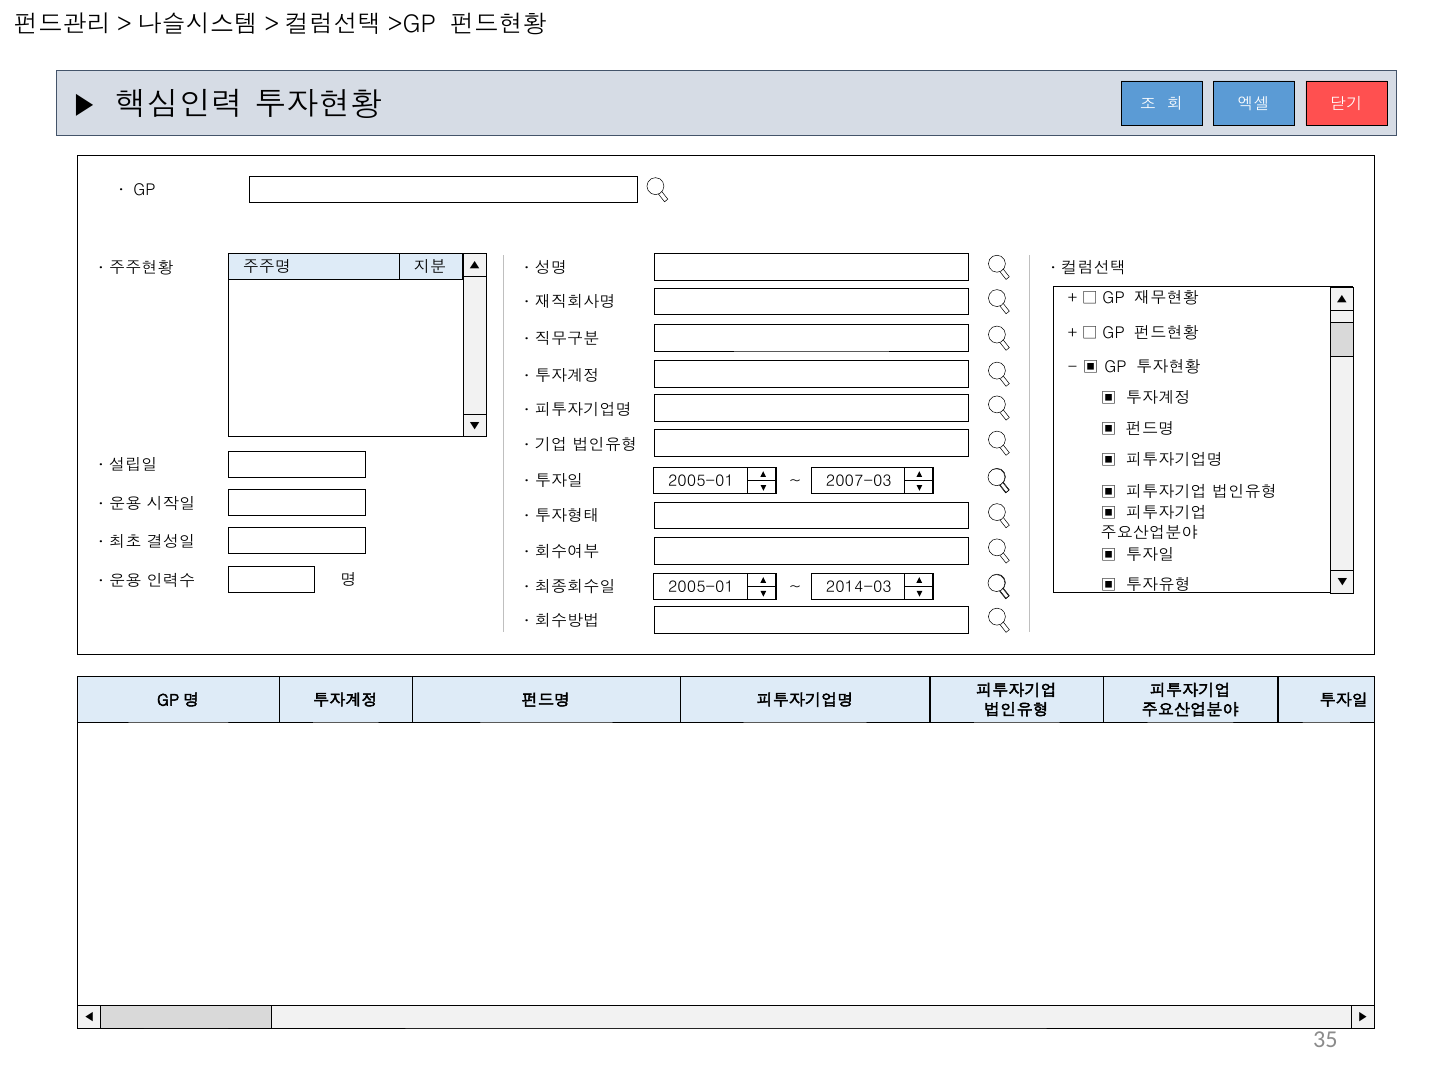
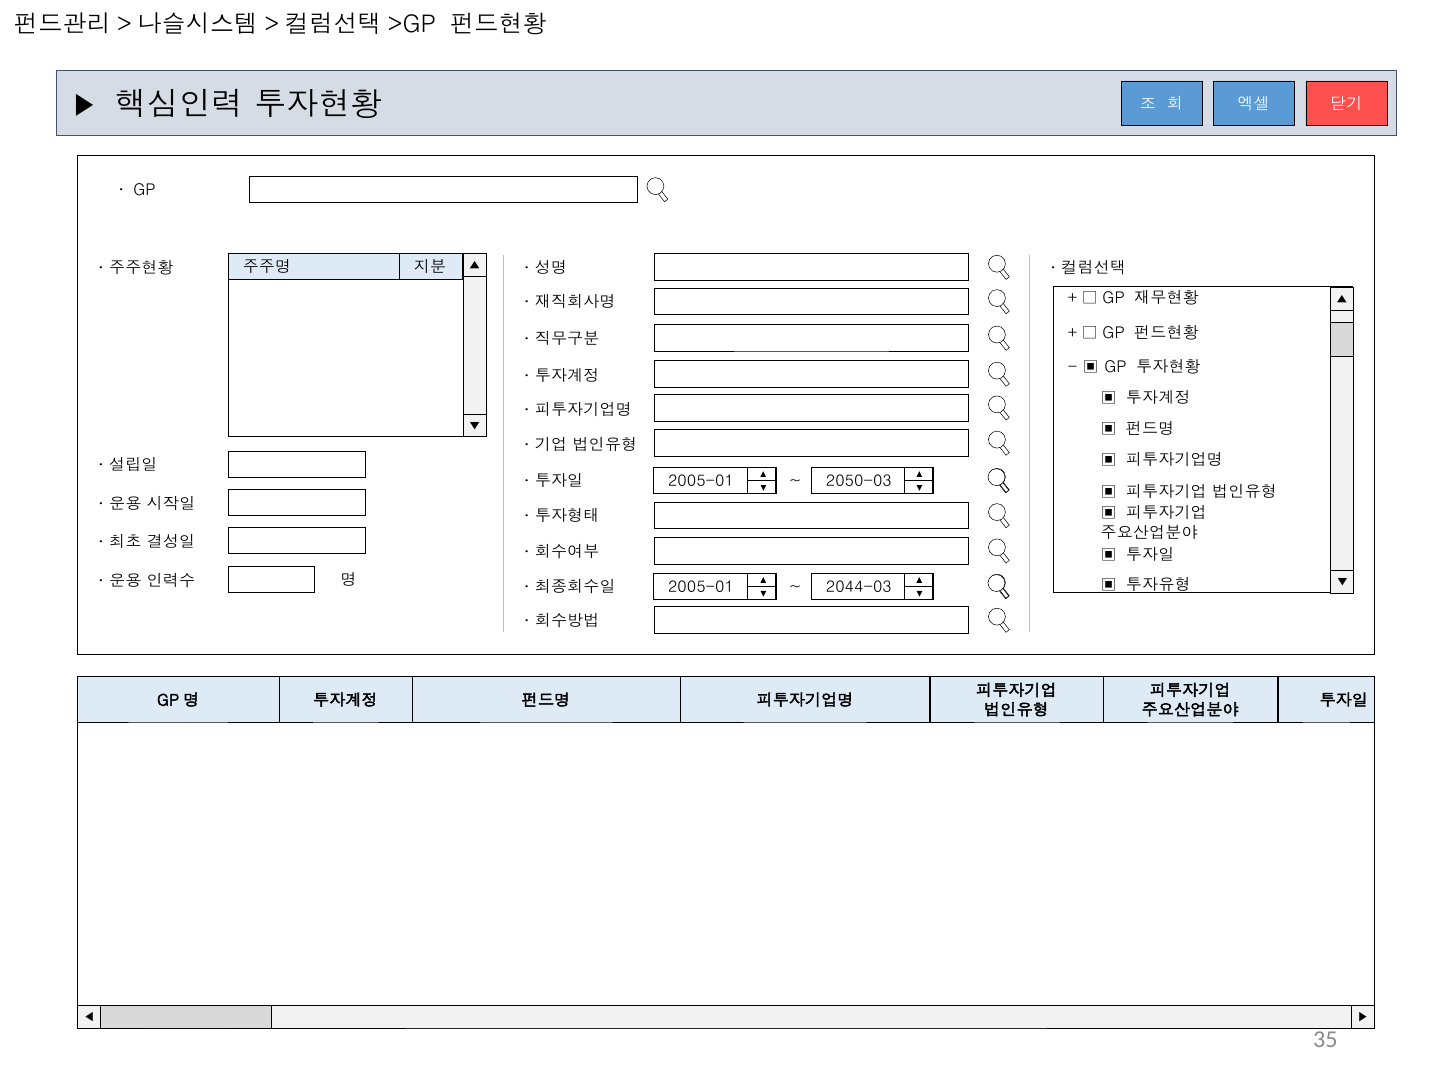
2007-03: 2007-03 -> 2050-03 (859, 482)
2014-03: 2014-03 -> 2044-03 (859, 587)
